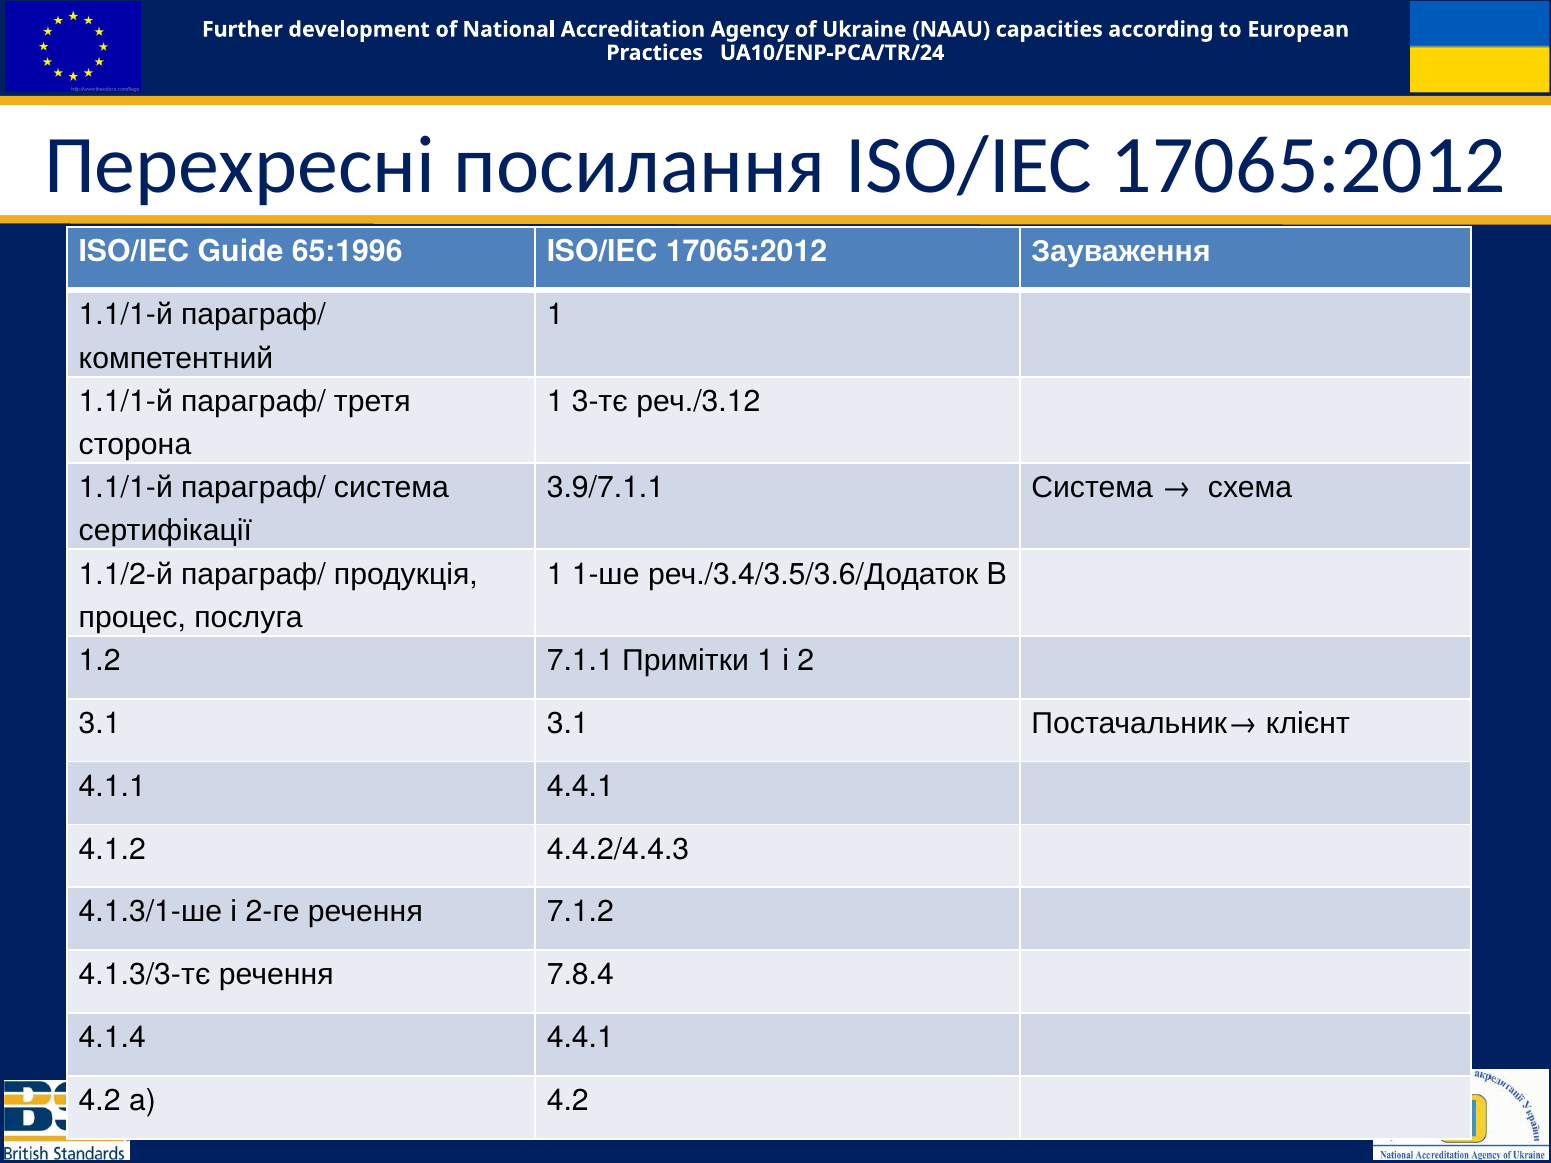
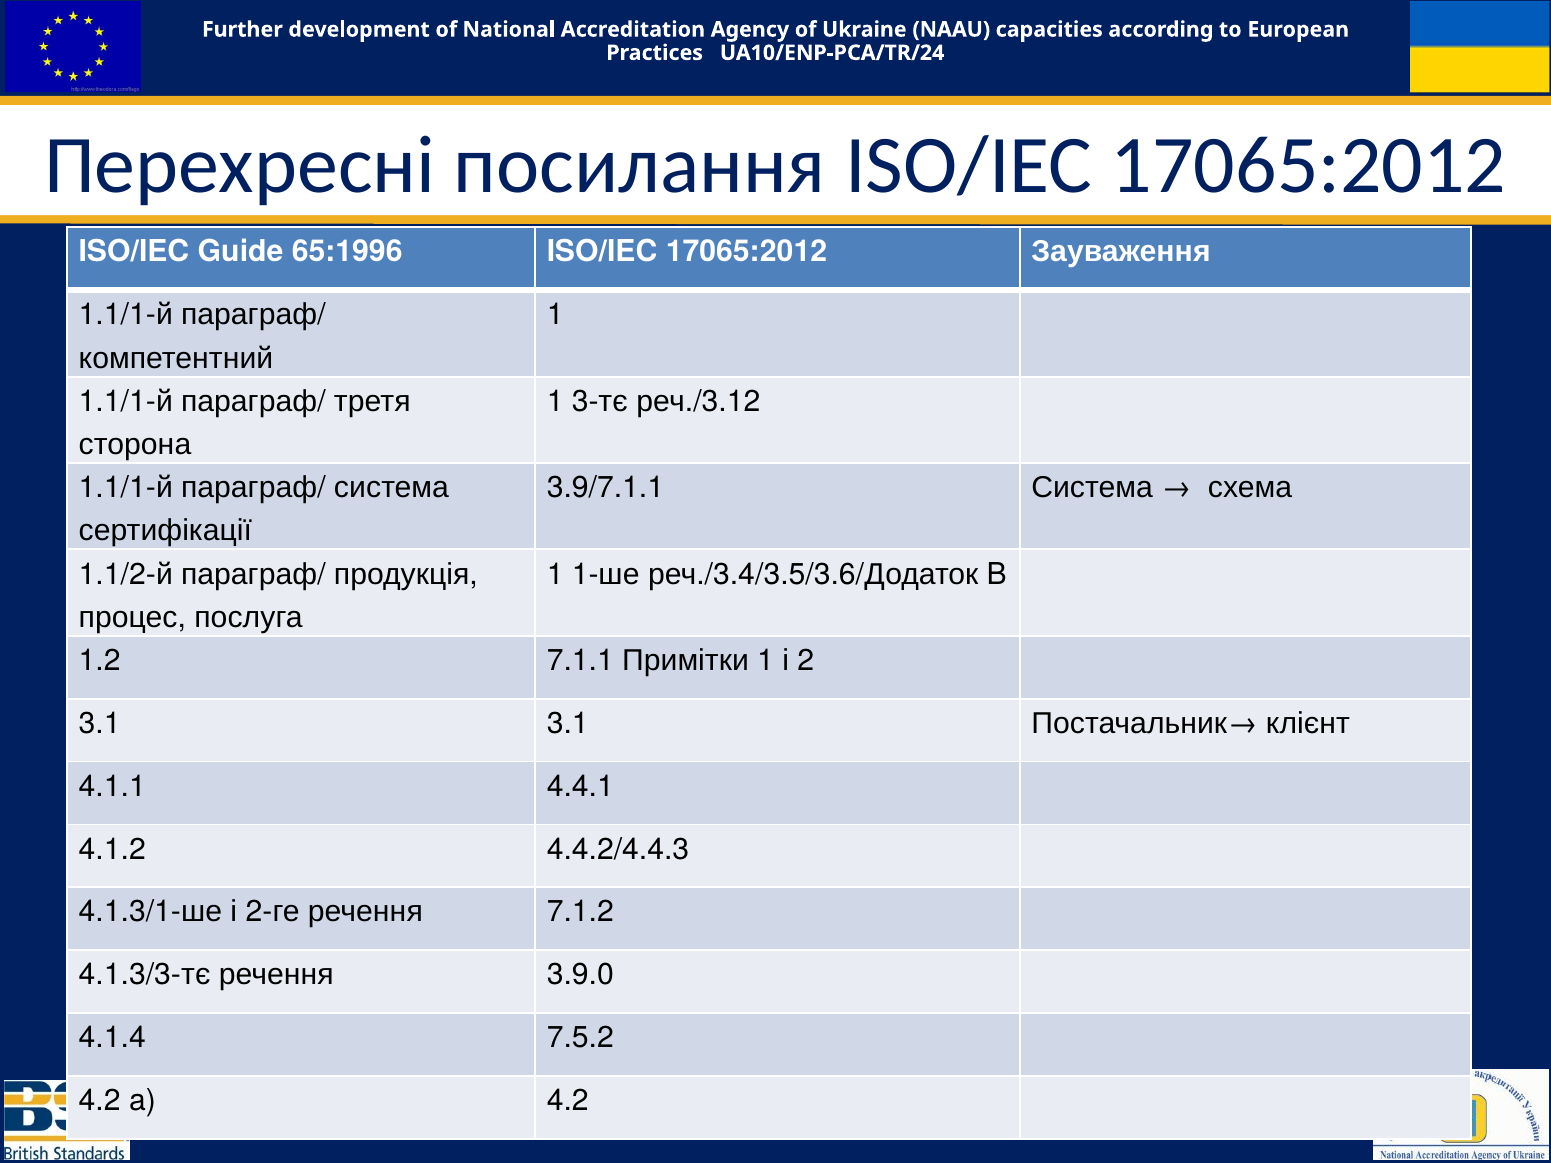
7.8.4: 7.8.4 -> 3.9.0 (580, 975)
4.1.4 4.4.1: 4.4.1 -> 7.5.2 (580, 1038)
